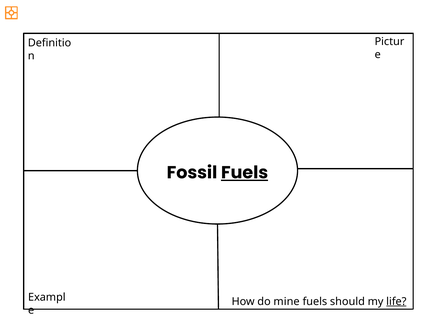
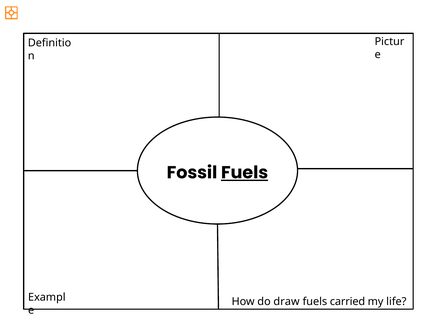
mine: mine -> draw (287, 302)
should: should -> carried (348, 302)
life underline: present -> none (396, 302)
